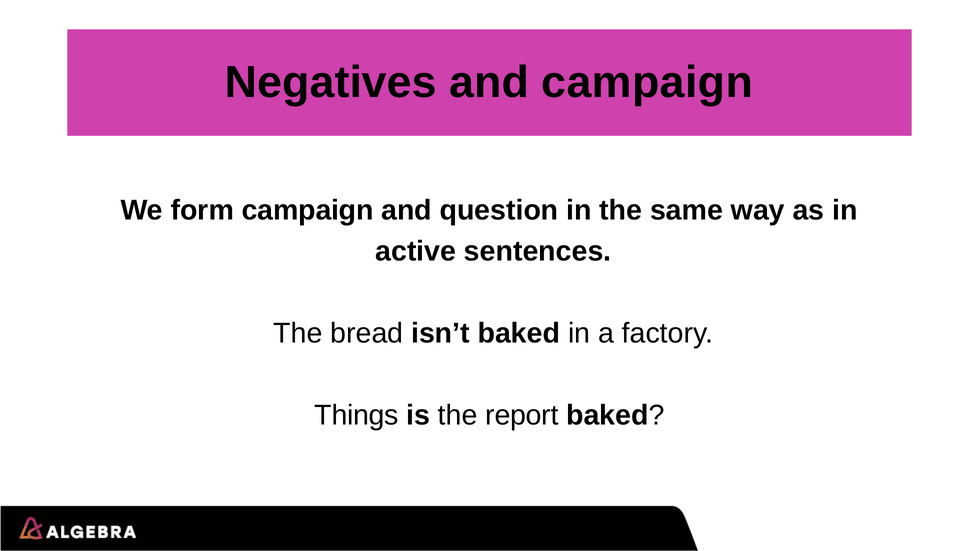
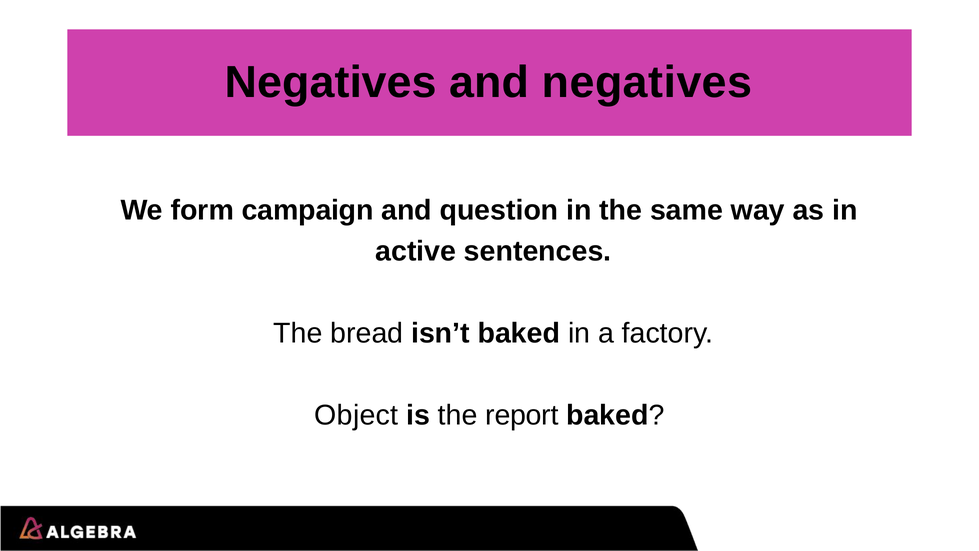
and campaign: campaign -> negatives (647, 82)
Things: Things -> Object (356, 415)
